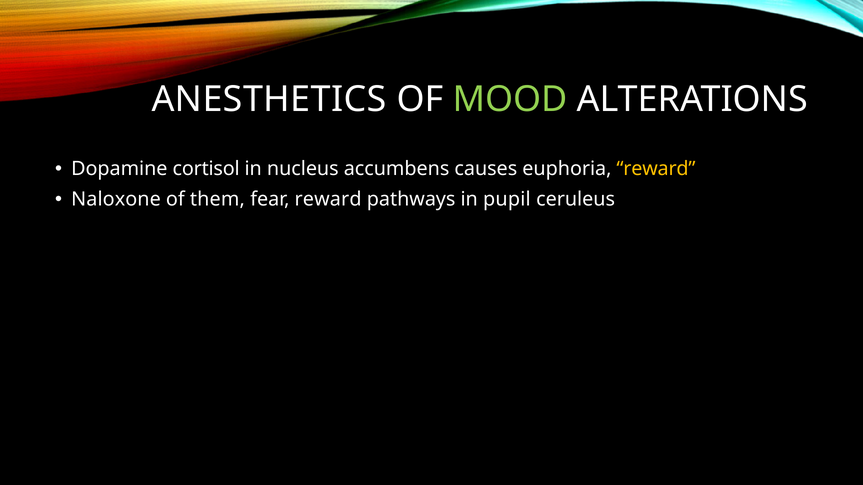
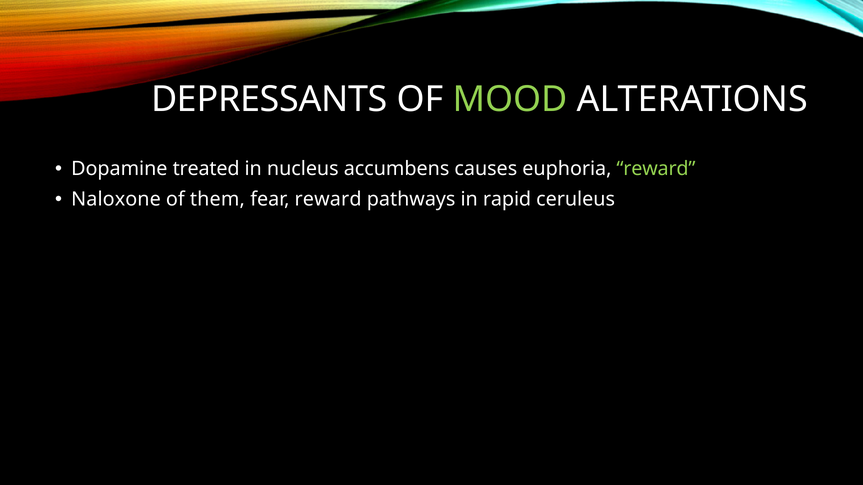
ANESTHETICS: ANESTHETICS -> DEPRESSANTS (269, 100)
cortisol: cortisol -> treated (206, 169)
reward colour: yellow -> light green (656, 169)
pupil: pupil -> rapid (507, 199)
